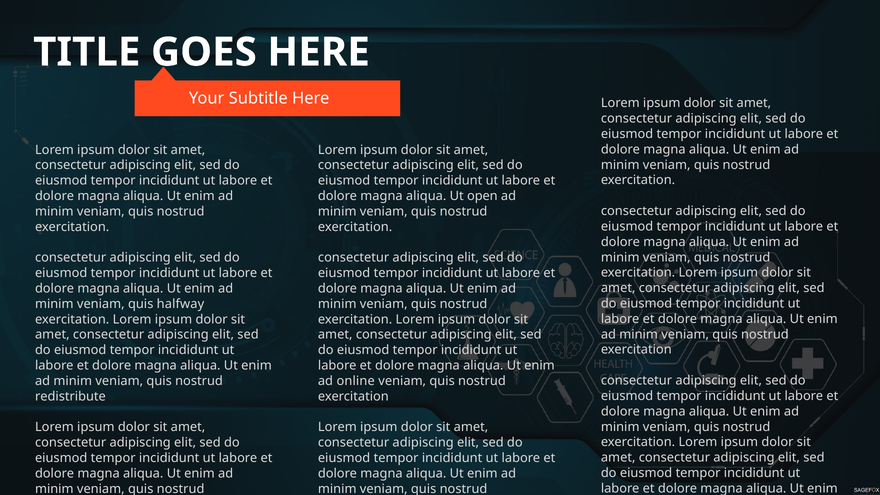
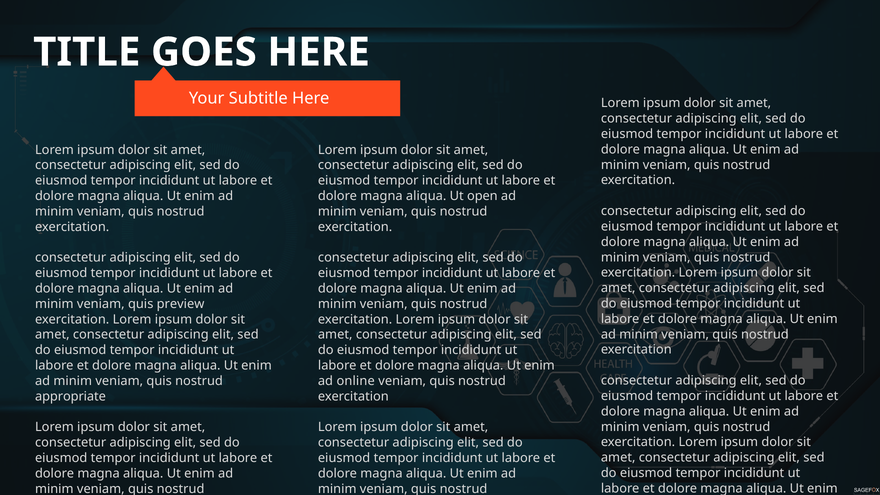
halfway: halfway -> preview (181, 304)
redistribute: redistribute -> appropriate (70, 396)
